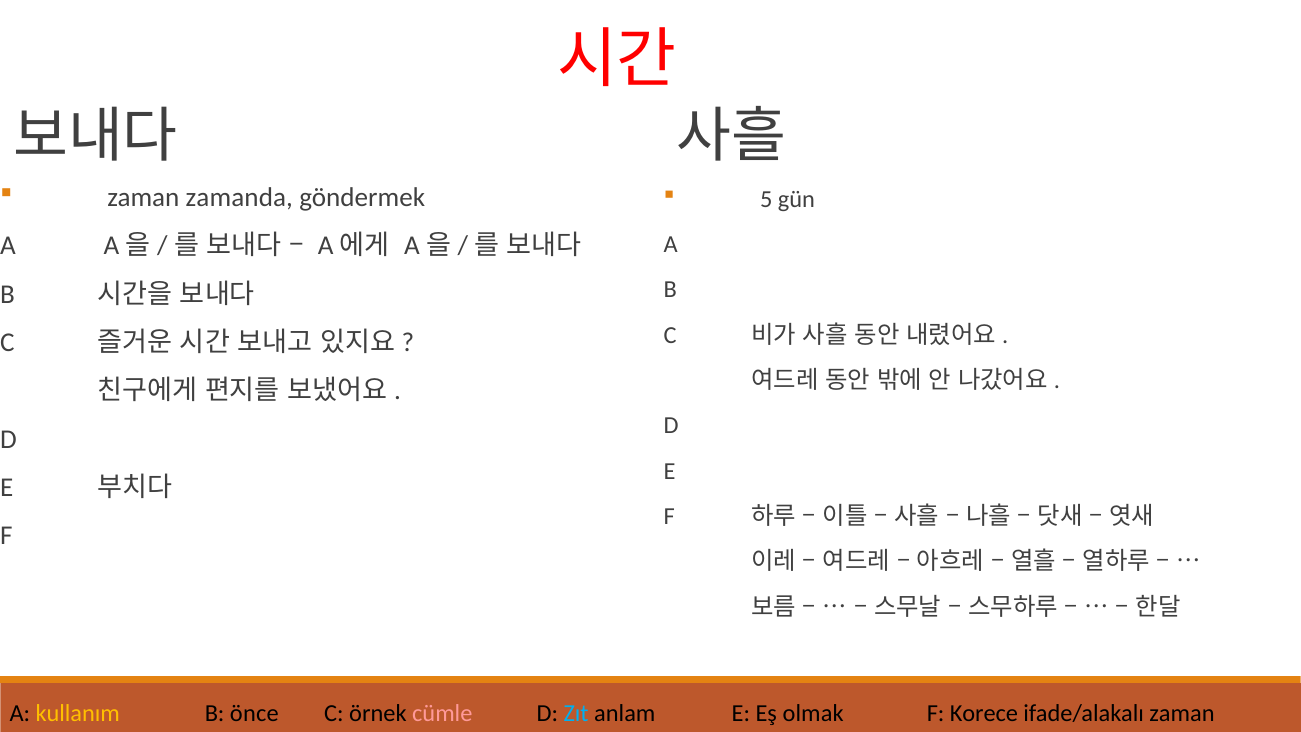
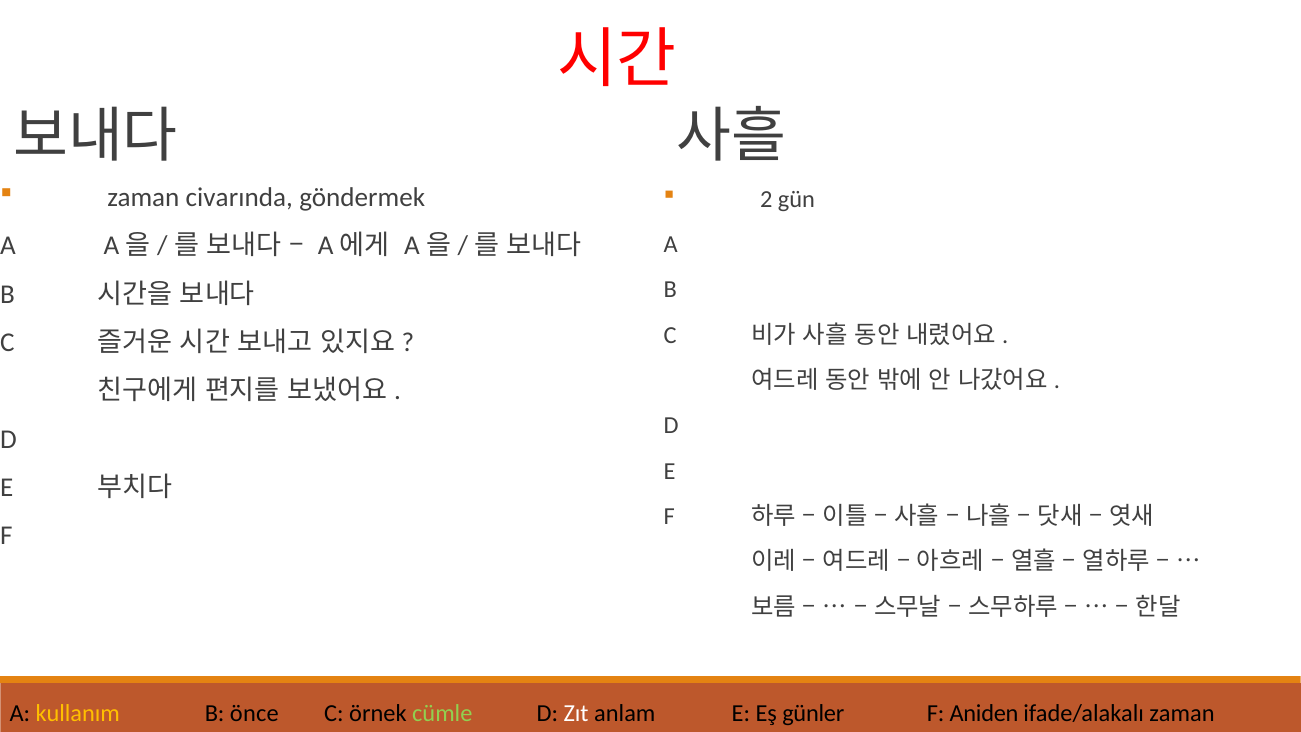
zamanda: zamanda -> civarında (239, 198)
5: 5 -> 2 (766, 199)
cümle colour: pink -> light green (442, 713)
Zıt colour: light blue -> white (576, 713)
olmak: olmak -> günler (813, 713)
Korece: Korece -> Aniden (984, 713)
